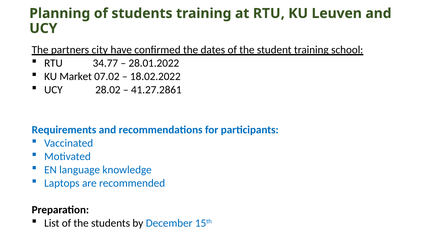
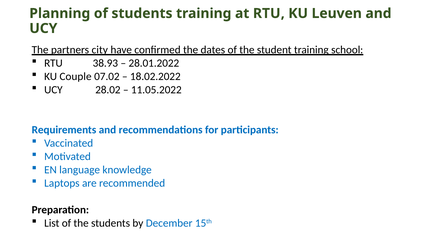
34.77: 34.77 -> 38.93 (105, 63)
Market: Market -> Couple (76, 76)
41.27.2861: 41.27.2861 -> 11.05.2022 (156, 90)
